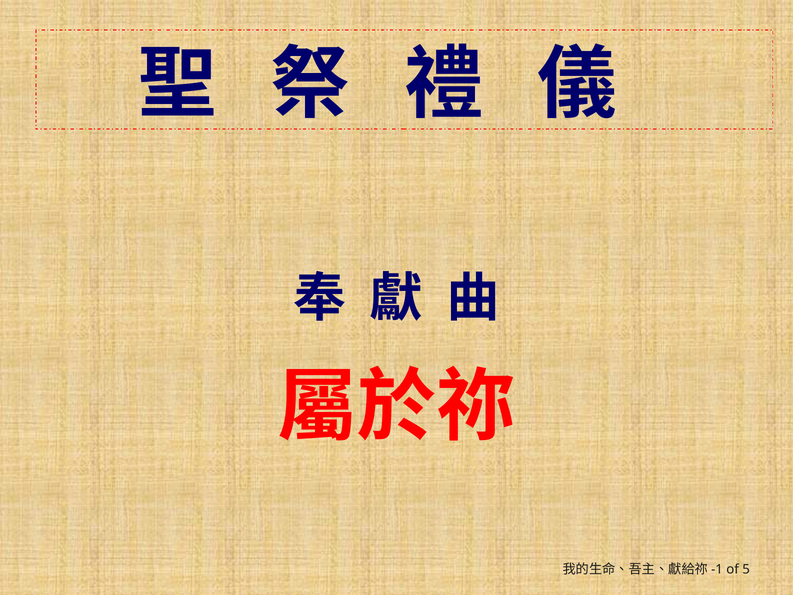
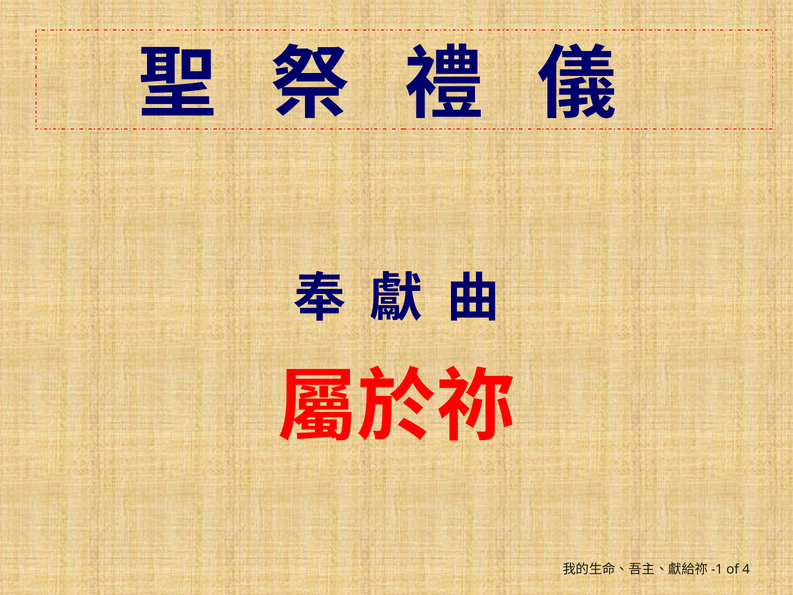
5: 5 -> 4 (746, 569)
